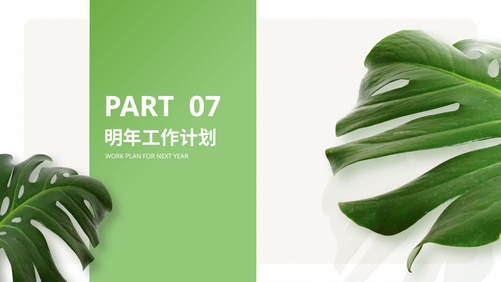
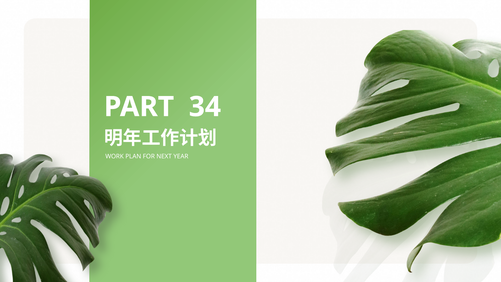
07: 07 -> 34 (205, 107)
